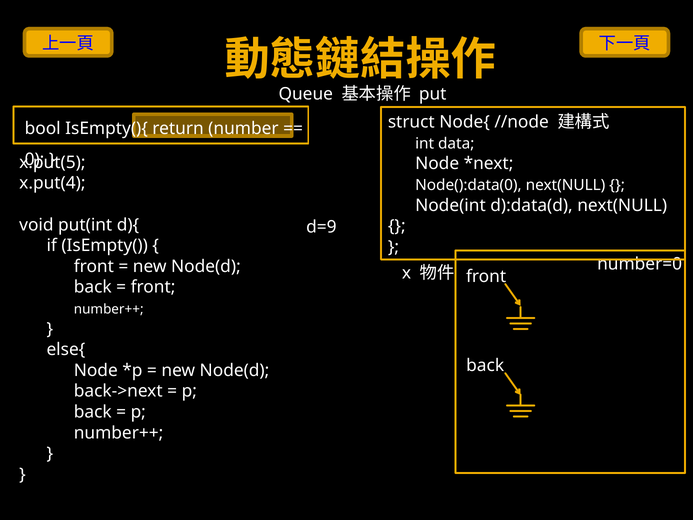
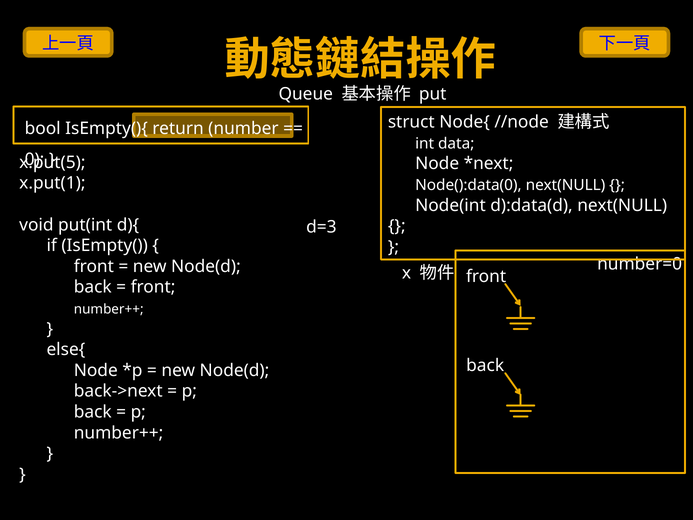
x.put(4: x.put(4 -> x.put(1 (52, 183)
d=9: d=9 -> d=3 (321, 227)
